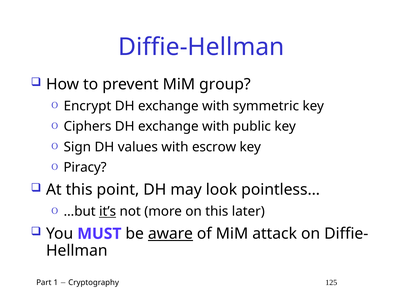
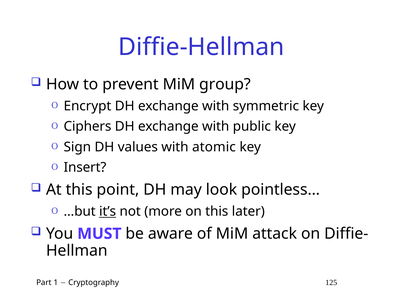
escrow: escrow -> atomic (214, 147)
Piracy: Piracy -> Insert (85, 168)
aware underline: present -> none (170, 234)
